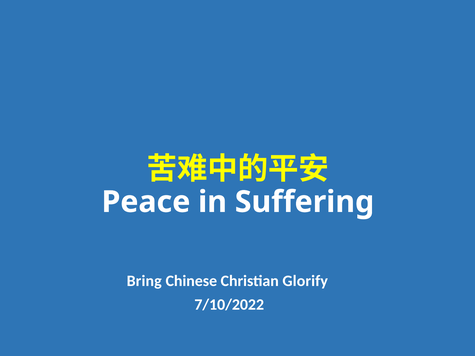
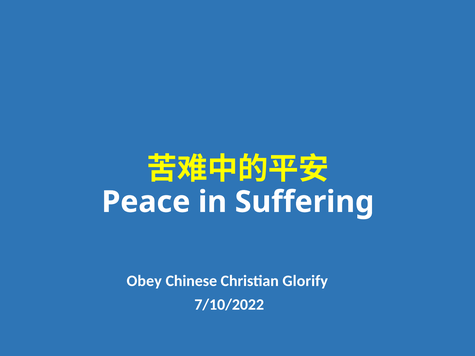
Bring: Bring -> Obey (144, 281)
